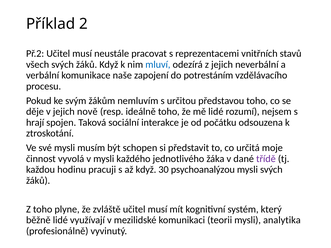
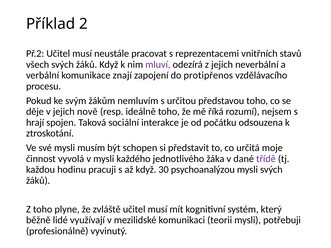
mluví colour: blue -> purple (158, 65)
naše: naše -> znají (122, 75)
potrestáním: potrestáním -> protipřenos (208, 75)
mě lidé: lidé -> říká (216, 112)
analytika: analytika -> potřebuji (282, 220)
